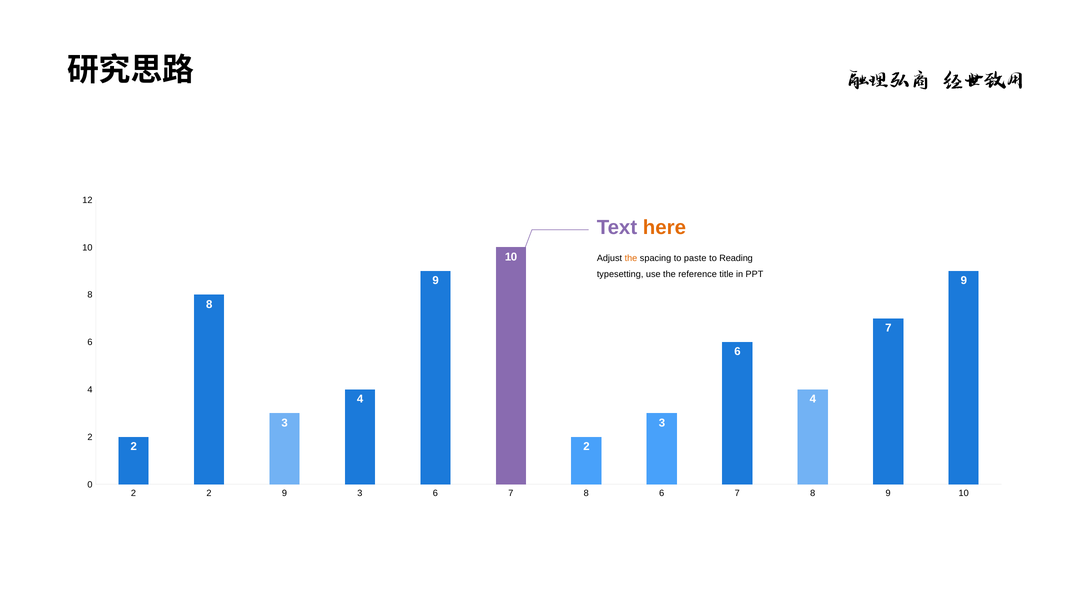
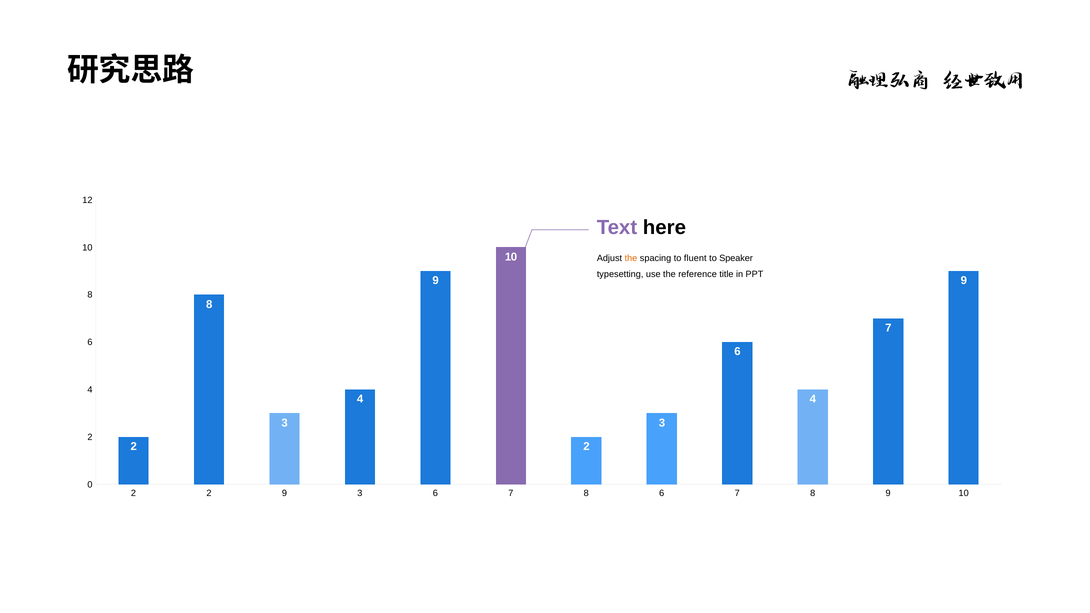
here colour: orange -> black (664, 227)
paste: paste -> fluent (695, 258)
Reading: Reading -> Speaker (736, 258)
